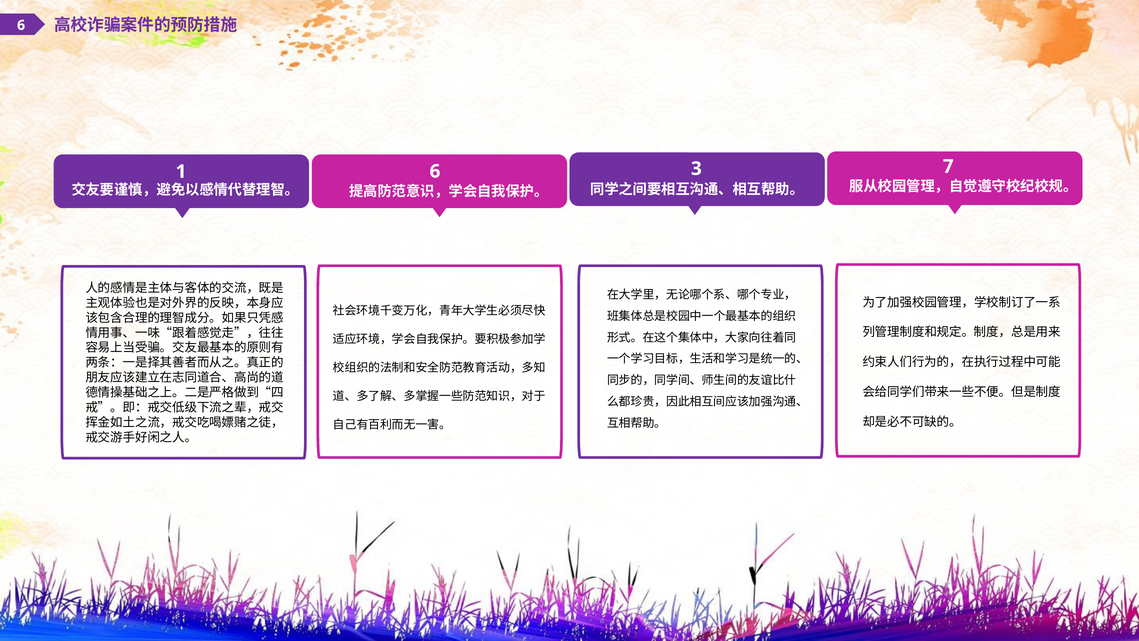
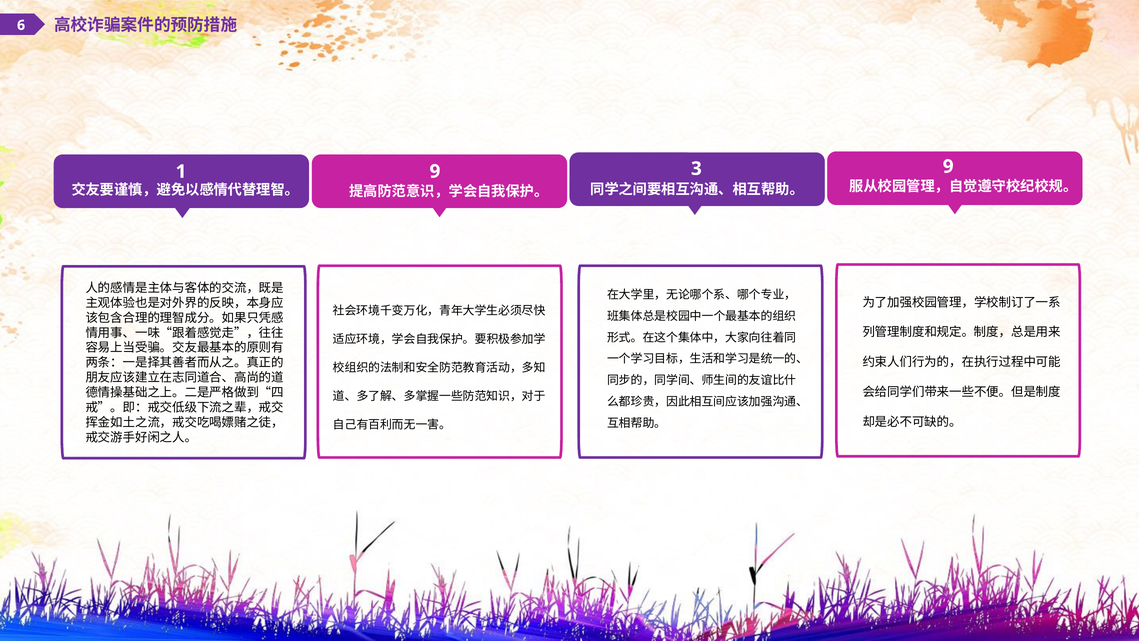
1 6: 6 -> 9 (435, 171)
3 7: 7 -> 9 (948, 166)
